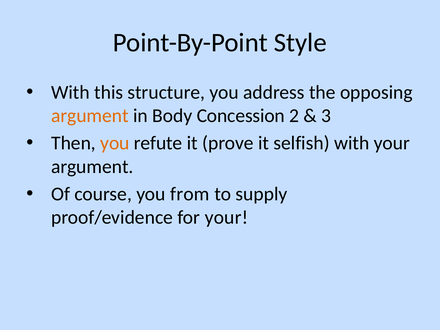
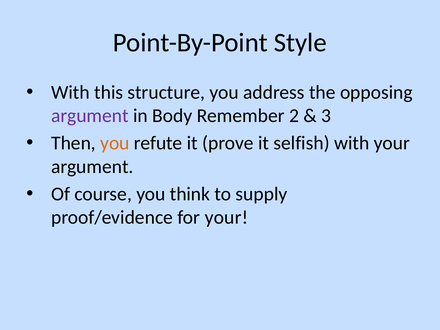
argument colour: orange -> purple (90, 116)
Concession: Concession -> Remember (241, 116)
from: from -> think (190, 194)
